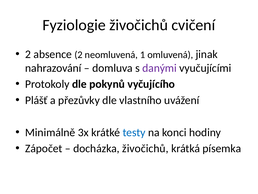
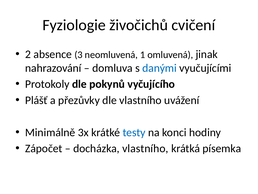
absence 2: 2 -> 3 (78, 55)
danými colour: purple -> blue (160, 68)
docházka živočichů: živočichů -> vlastního (145, 148)
